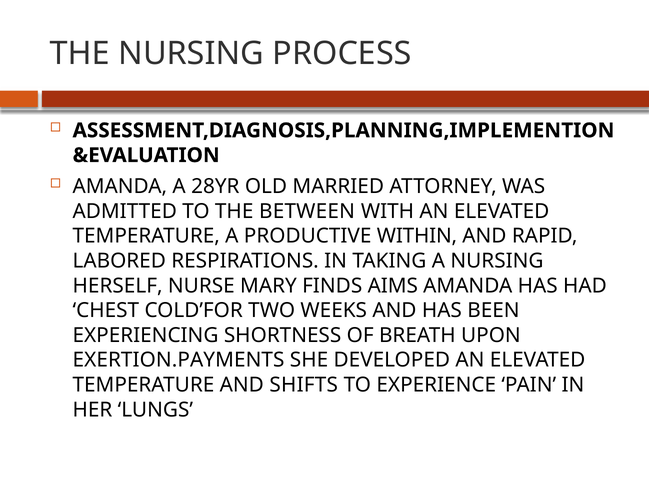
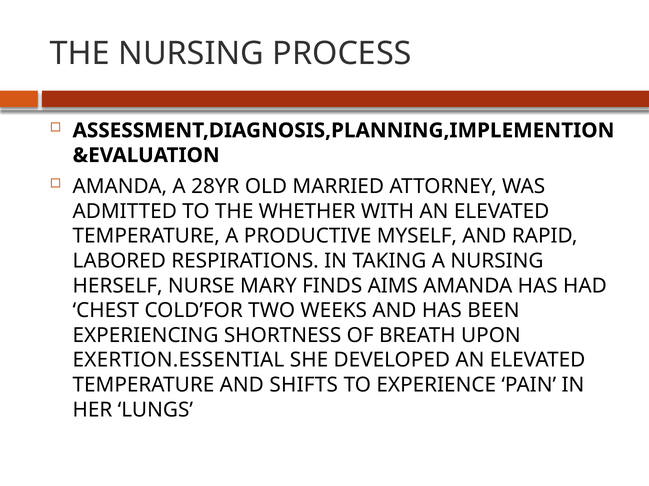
BETWEEN: BETWEEN -> WHETHER (307, 212)
WITHIN: WITHIN -> MYSELF (417, 236)
EXERTION.PAYMENTS: EXERTION.PAYMENTS -> EXERTION.ESSENTIAL (178, 361)
